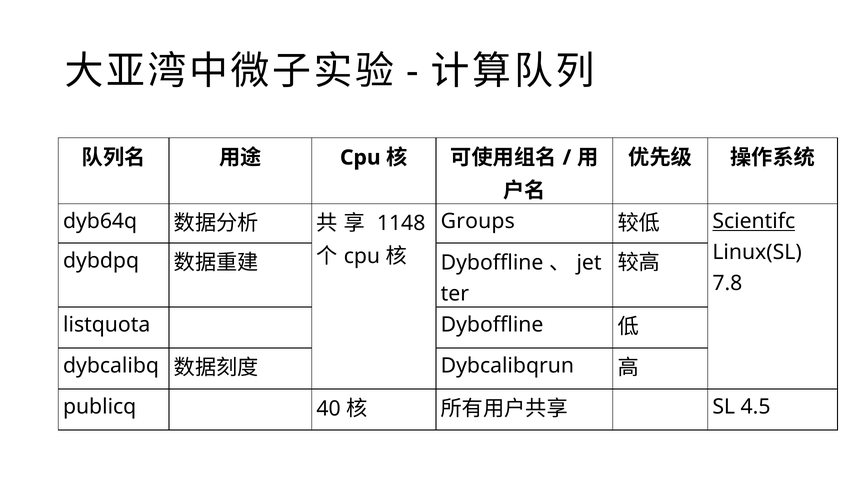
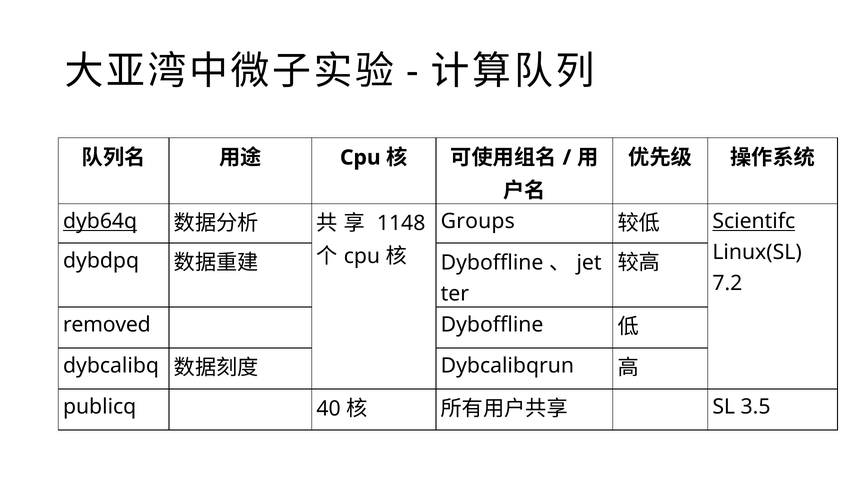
dyb64q underline: none -> present (100, 221)
7.8: 7.8 -> 7.2 (727, 283)
listquota: listquota -> removed (107, 325)
4.5: 4.5 -> 3.5 (756, 407)
